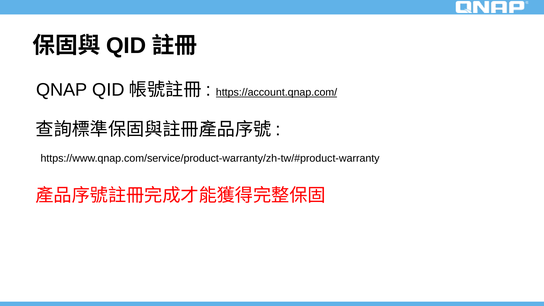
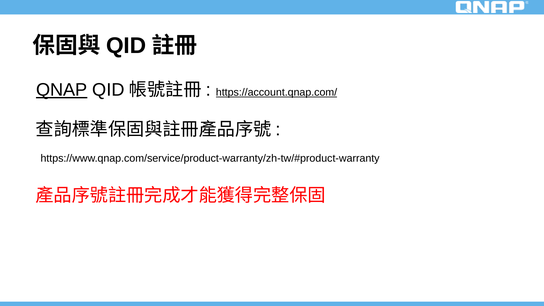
QNAP underline: none -> present (62, 90)
